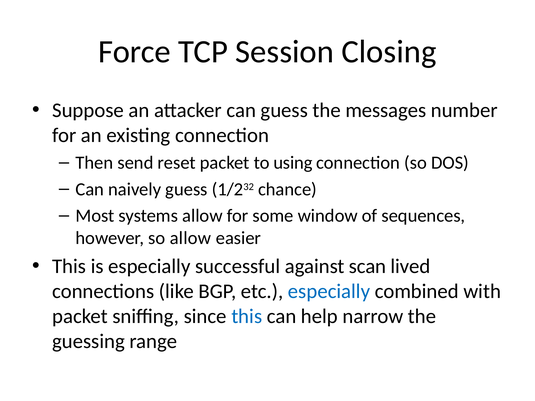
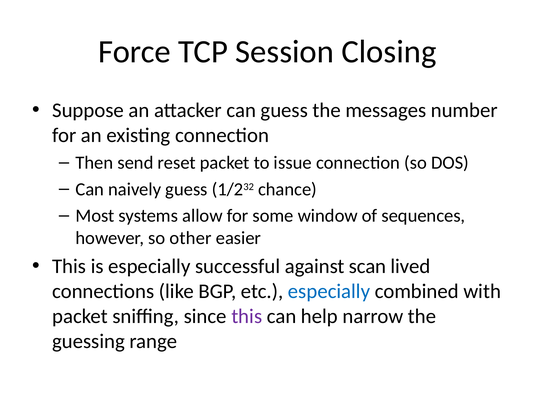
using: using -> issue (293, 163)
so allow: allow -> other (191, 238)
this colour: blue -> purple (247, 317)
